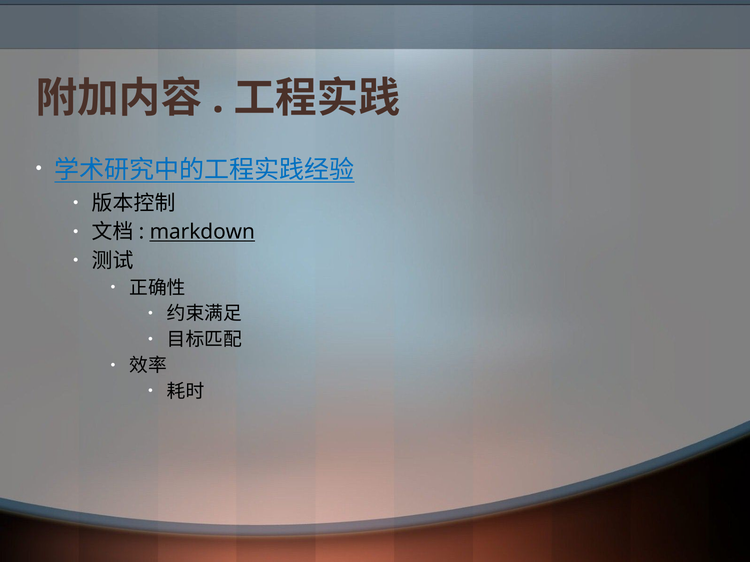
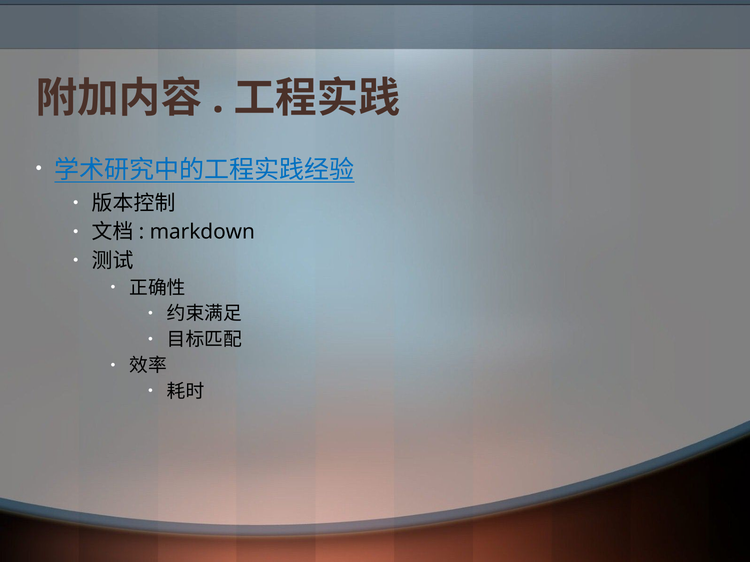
markdown underline: present -> none (202, 232)
